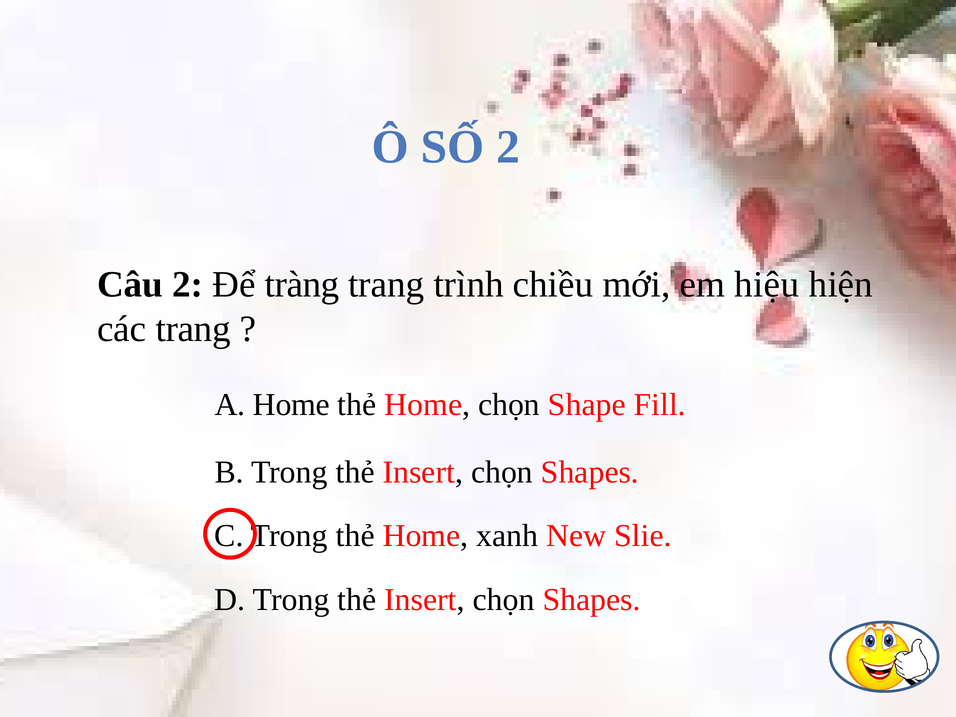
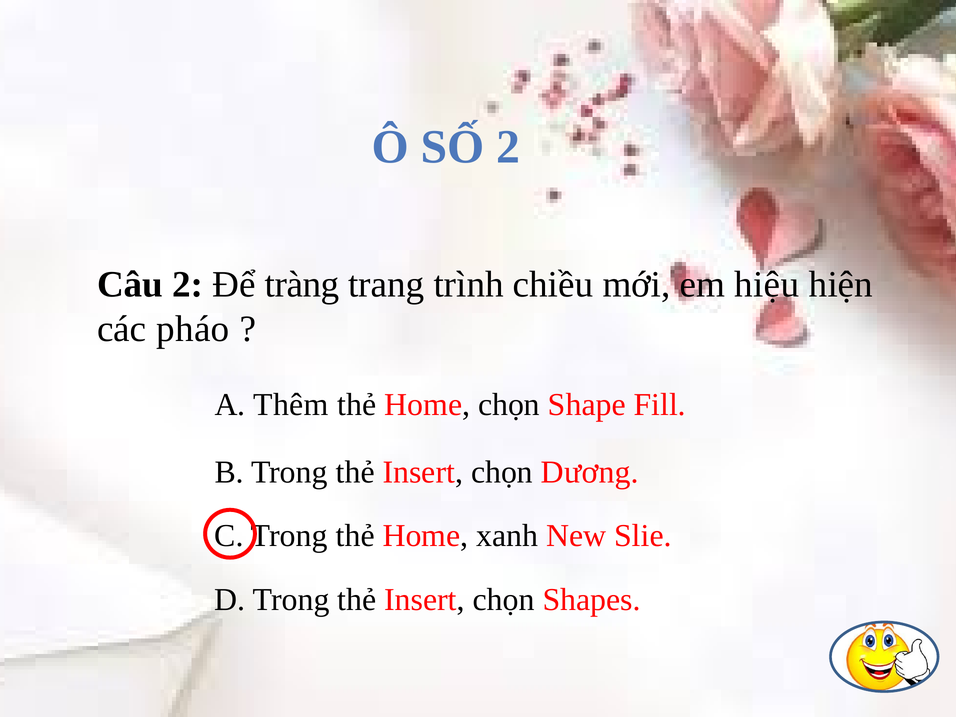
các trang: trang -> pháo (193, 329)
A Home: Home -> Thêm (291, 405)
Shapes: Shapes -> Dương (590, 472)
